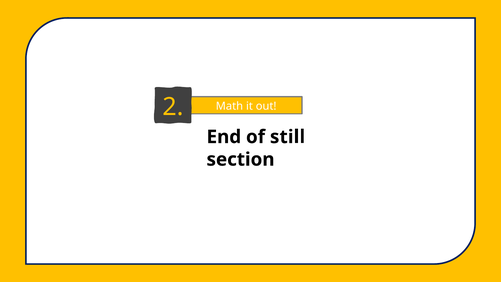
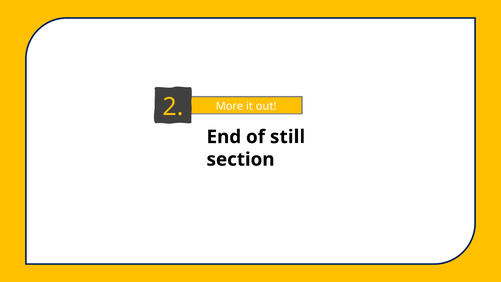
Math: Math -> More (229, 106)
